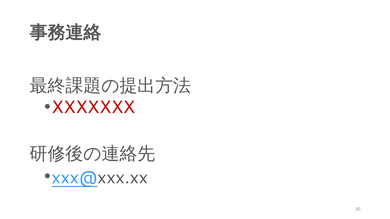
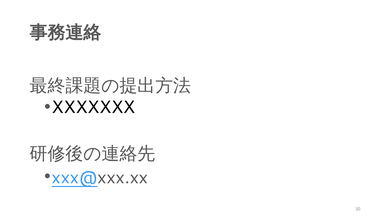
XXXXXXX colour: red -> black (93, 107)
